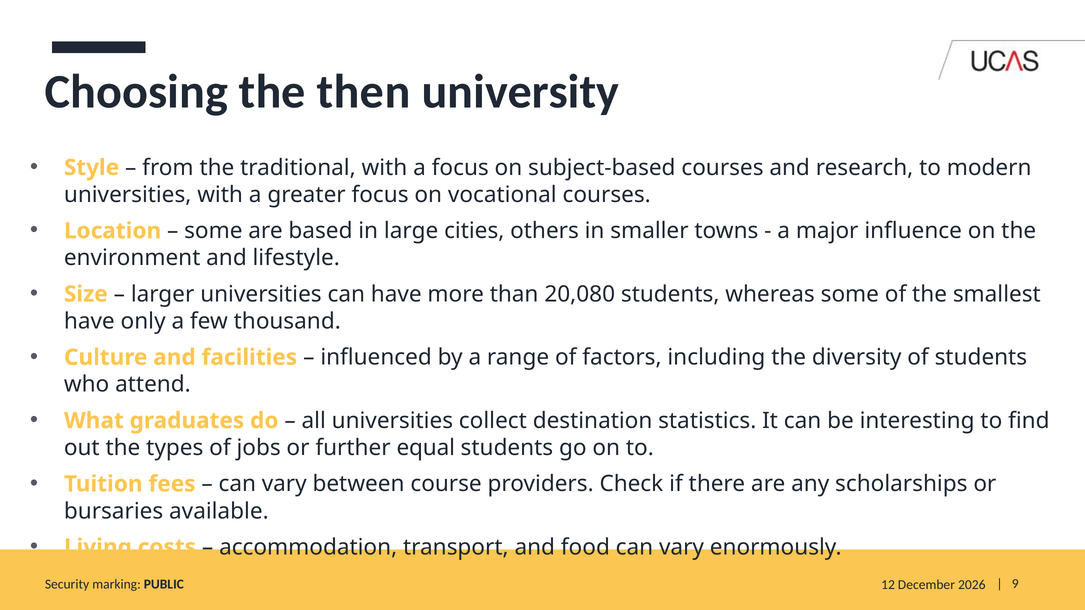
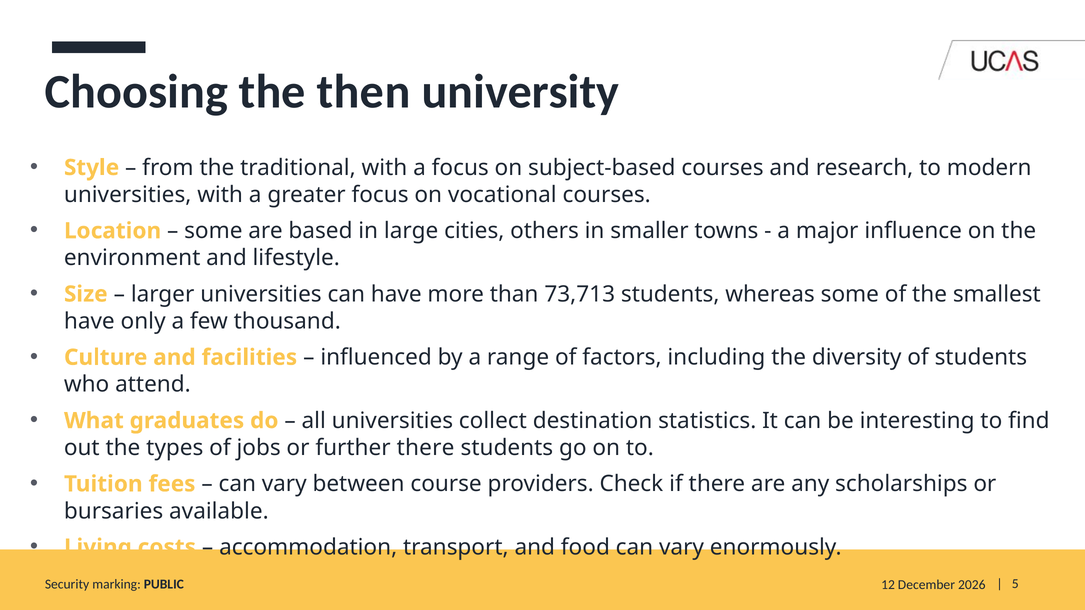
20,080: 20,080 -> 73,713 (580, 294)
further equal: equal -> there (426, 448)
9: 9 -> 5 (1015, 584)
